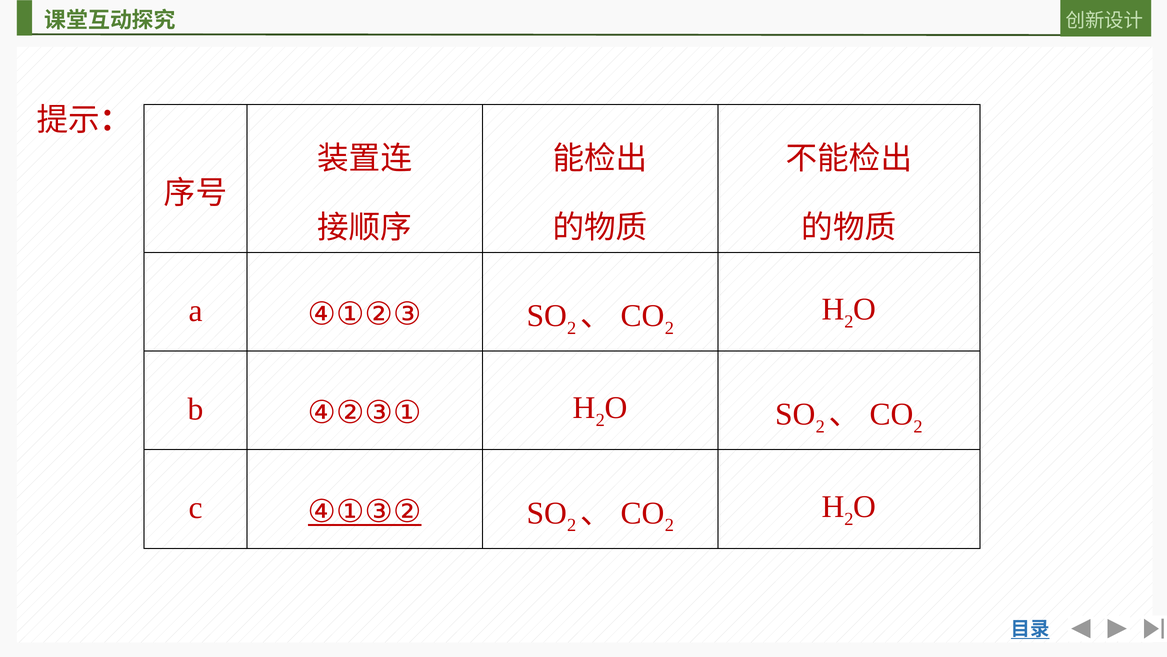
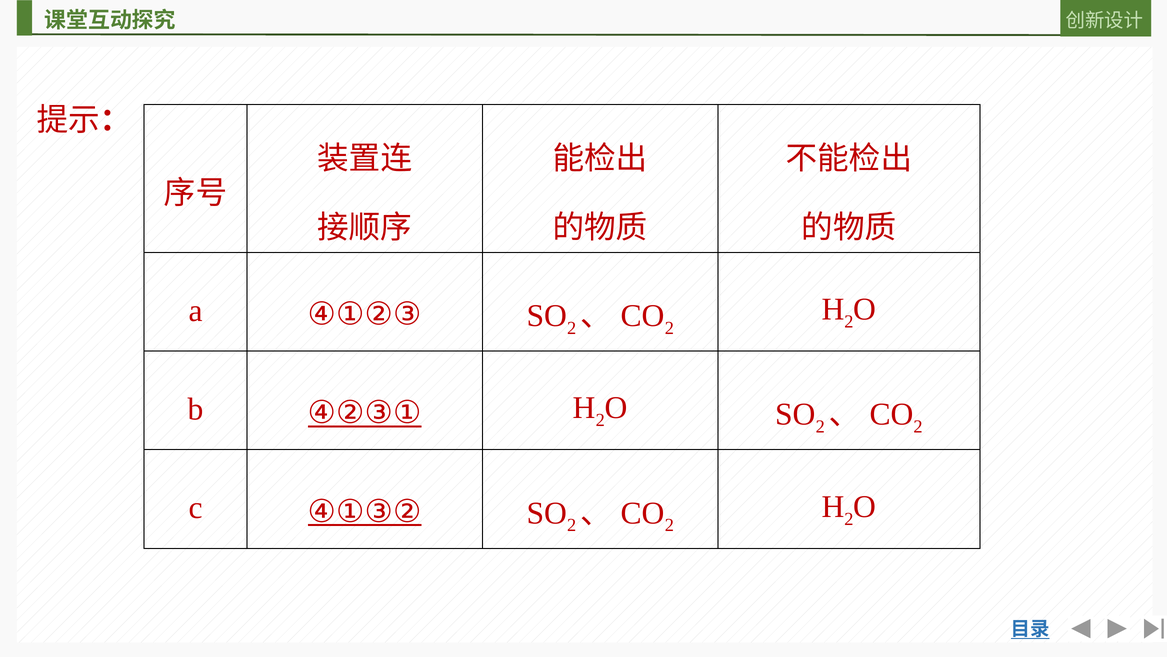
④②③① underline: none -> present (365, 413)
